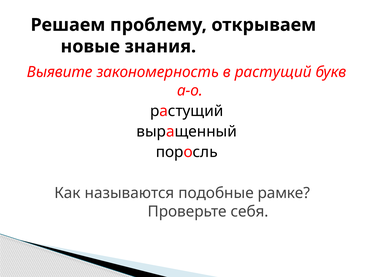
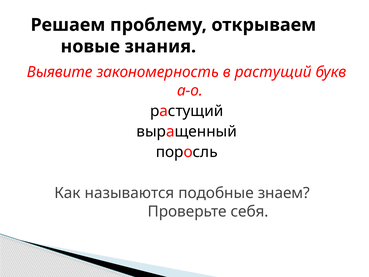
рамке: рамке -> знаем (284, 193)
